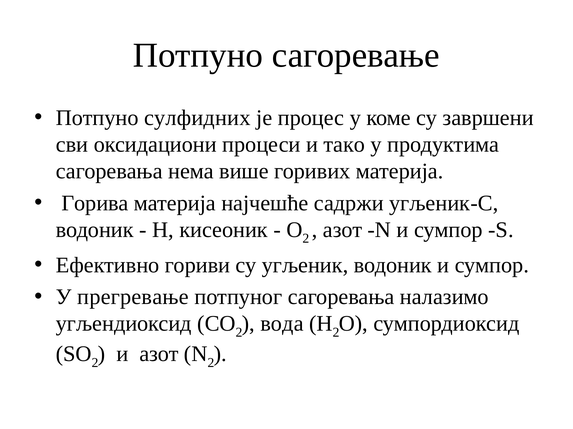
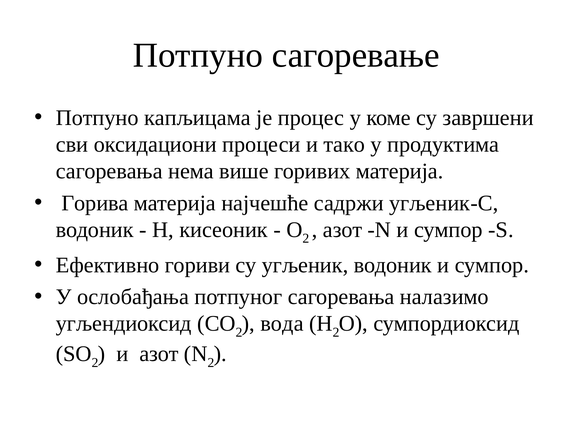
сулфидних: сулфидних -> капљицама (197, 118)
прегревање: прегревање -> ослобађања (133, 297)
